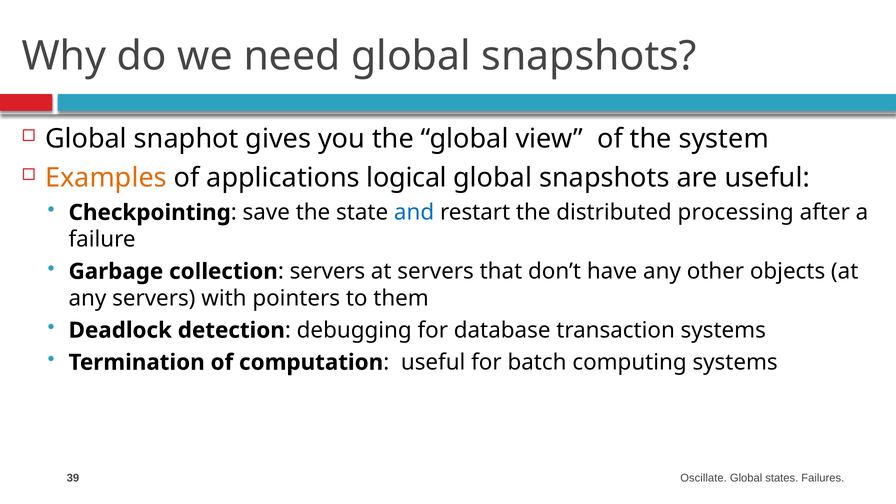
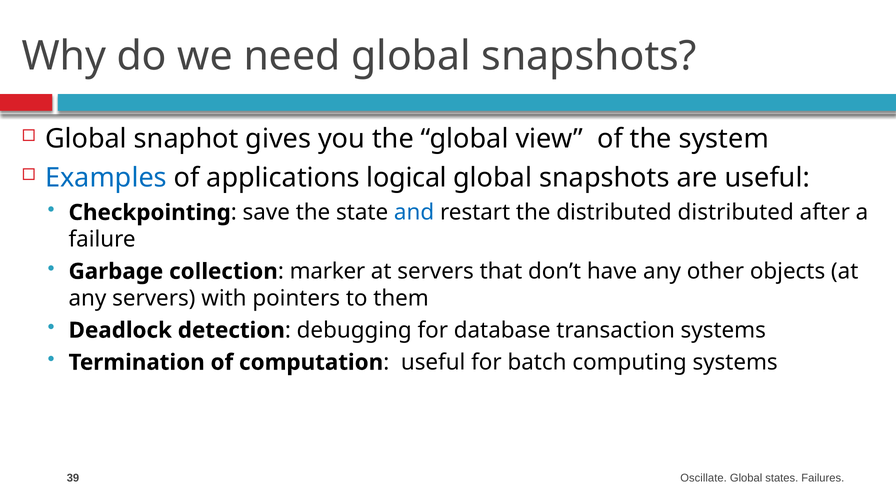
Examples colour: orange -> blue (106, 178)
distributed processing: processing -> distributed (736, 213)
servers: servers -> marker (327, 271)
